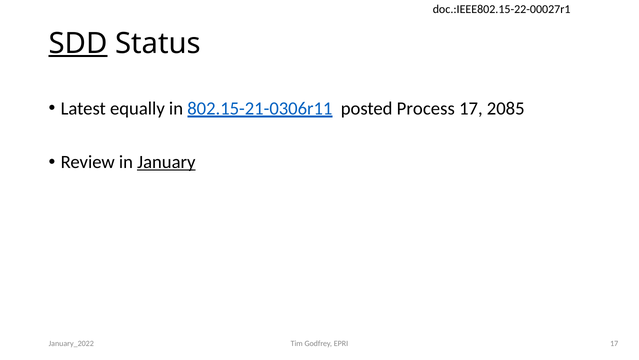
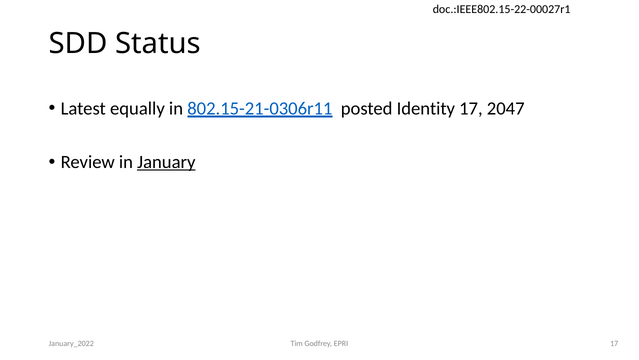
SDD underline: present -> none (78, 43)
Process: Process -> Identity (426, 108)
2085: 2085 -> 2047 (506, 108)
